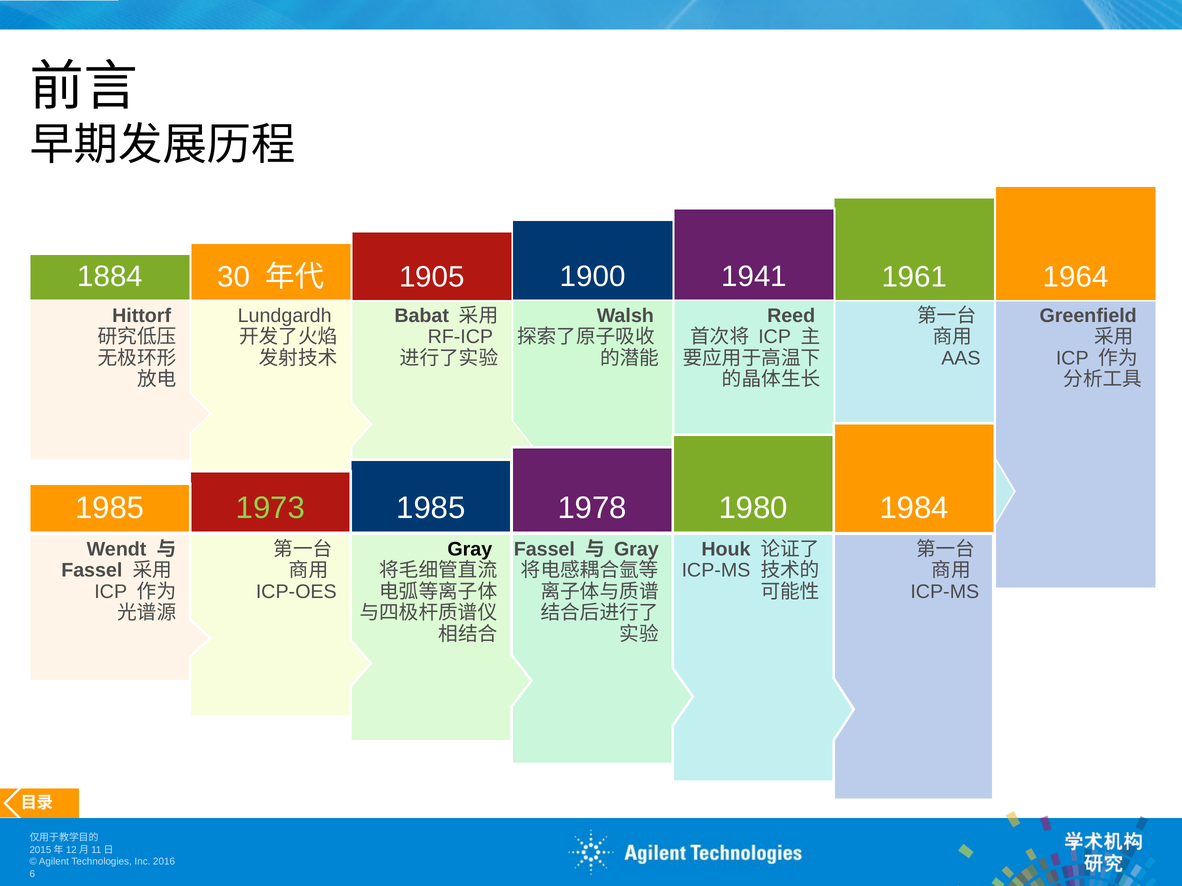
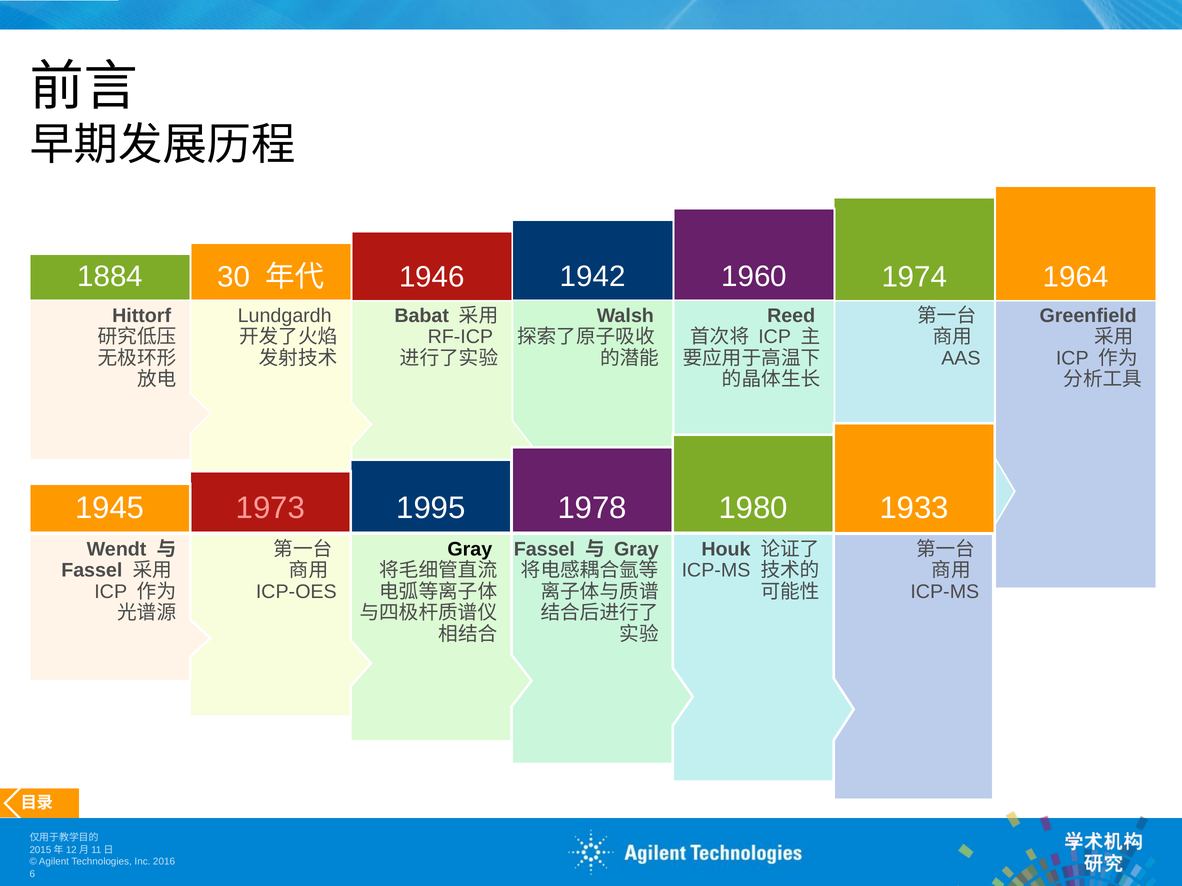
1900: 1900 -> 1942 (593, 277)
1941: 1941 -> 1960 (754, 277)
1905: 1905 -> 1946 (432, 277)
1961: 1961 -> 1974 (914, 277)
1973 colour: light green -> pink (270, 508)
1985: 1985 -> 1945 (110, 508)
1985: 1985 -> 1995 (431, 508)
1984: 1984 -> 1933 (914, 508)
